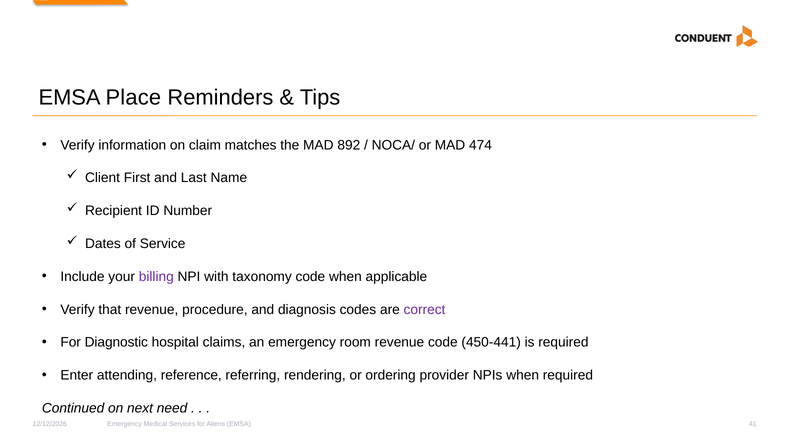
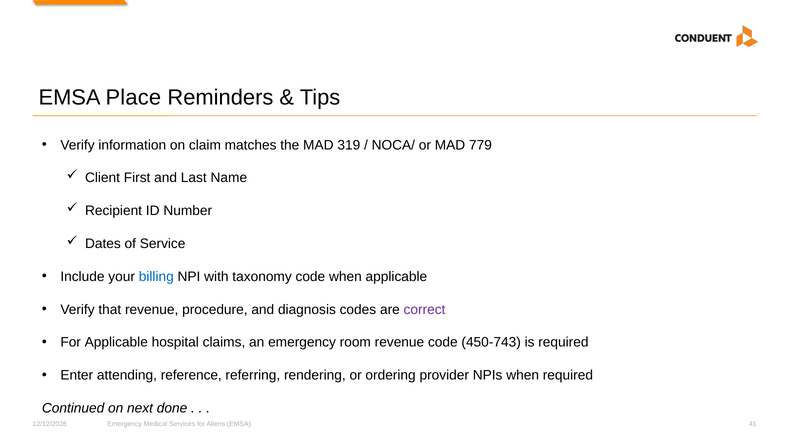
892: 892 -> 319 (349, 145)
474: 474 -> 779 (480, 145)
billing colour: purple -> blue (156, 276)
For Diagnostic: Diagnostic -> Applicable (116, 342)
450-441: 450-441 -> 450-743 (491, 342)
need: need -> done (172, 408)
